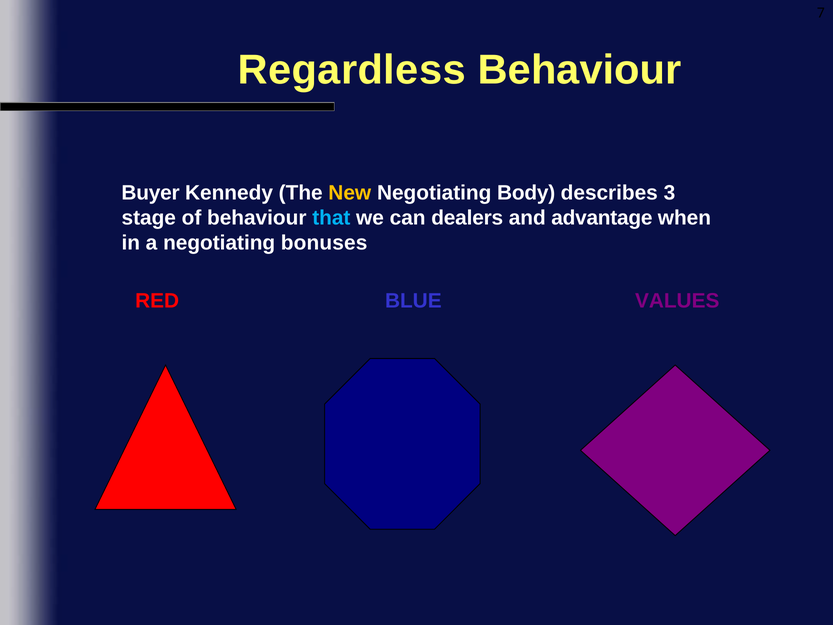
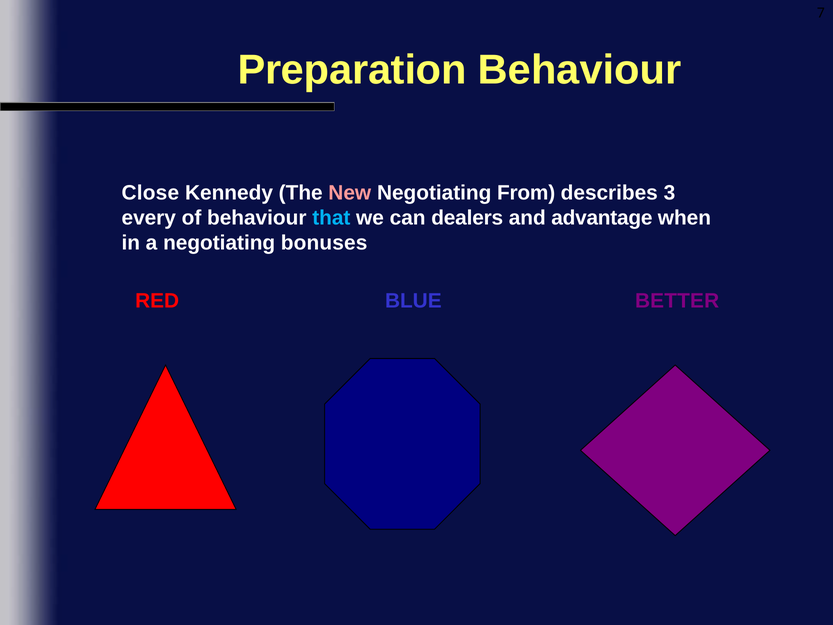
Regardless: Regardless -> Preparation (352, 70)
Buyer: Buyer -> Close (150, 193)
New colour: yellow -> pink (350, 193)
Body: Body -> From (526, 193)
stage: stage -> every (149, 218)
VALUES: VALUES -> BETTER (677, 301)
